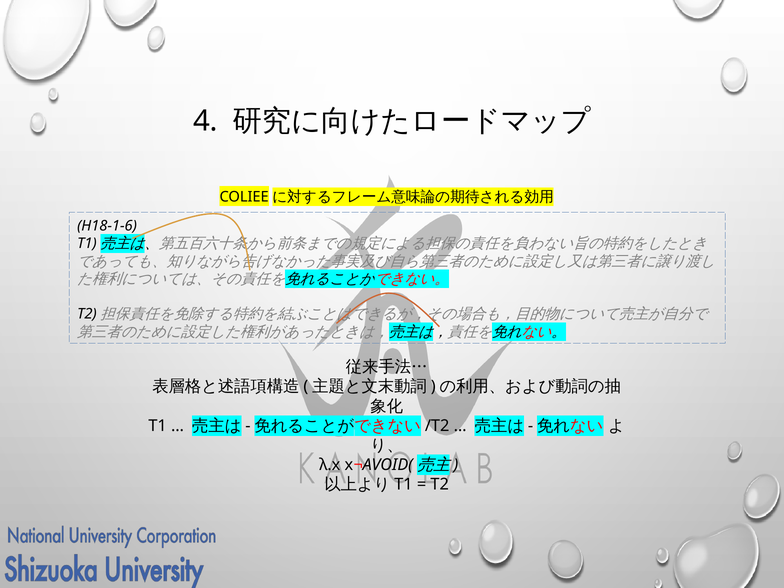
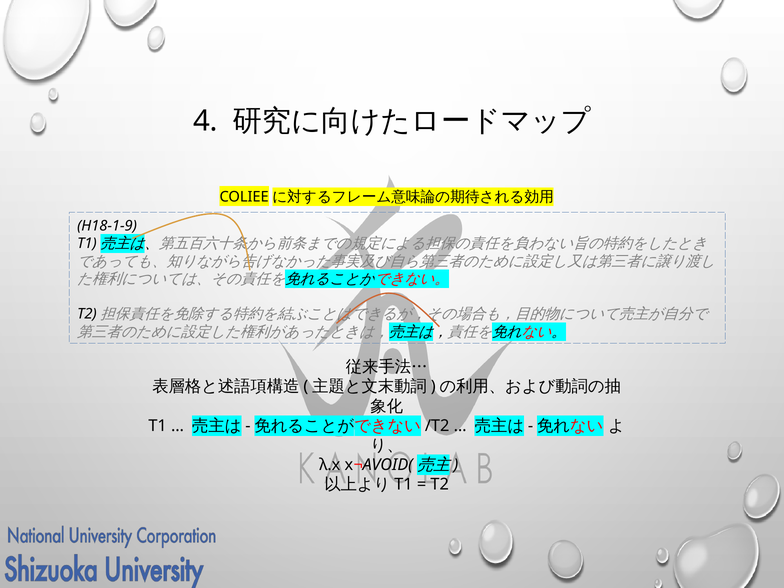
H18-1-6: H18-1-6 -> H18-1-9 (107, 226)
